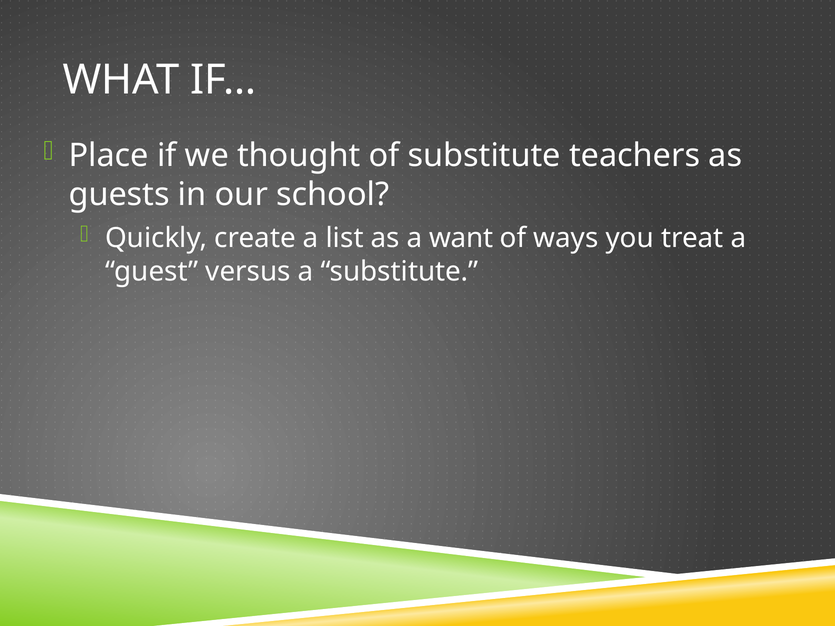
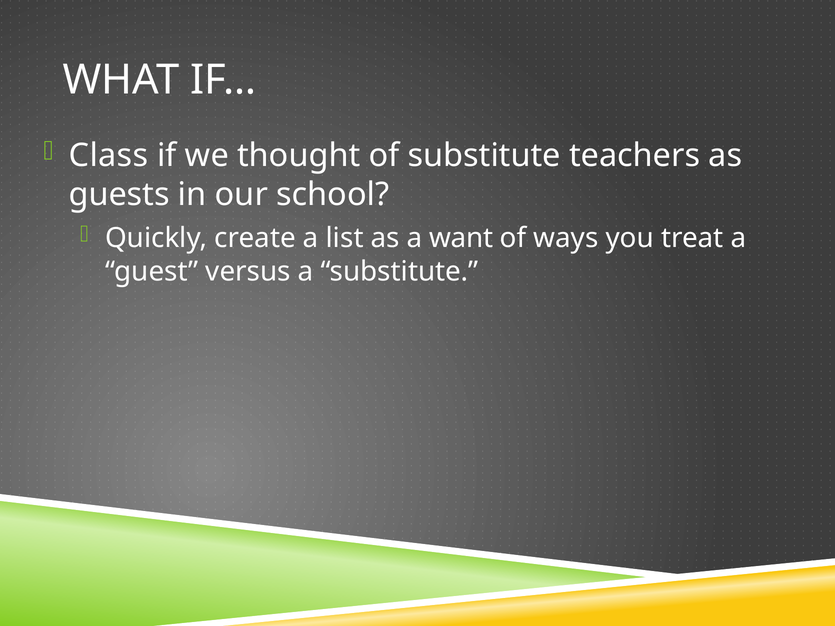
Place: Place -> Class (109, 155)
